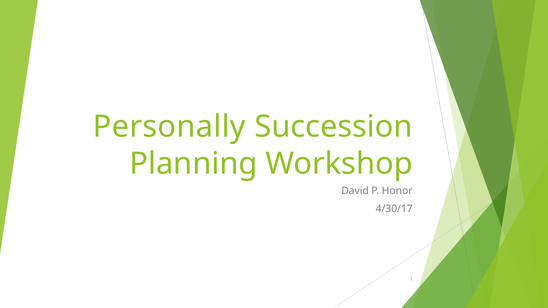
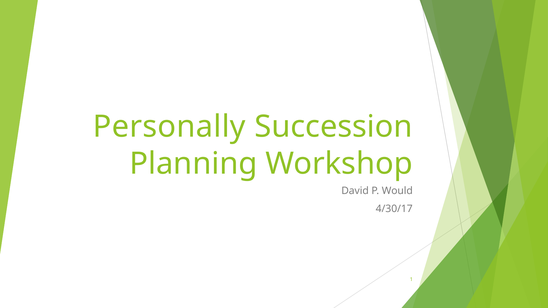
Honor: Honor -> Would (397, 191)
